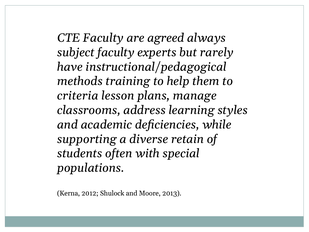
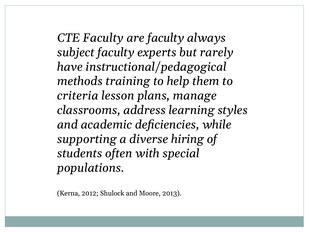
are agreed: agreed -> faculty (166, 38)
retain: retain -> hiring (188, 139)
